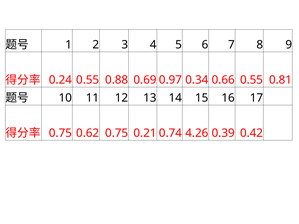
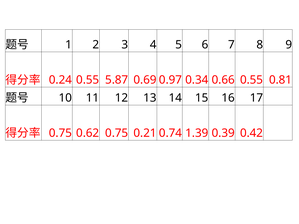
0.88: 0.88 -> 5.87 (117, 80)
4.26: 4.26 -> 1.39 (197, 133)
